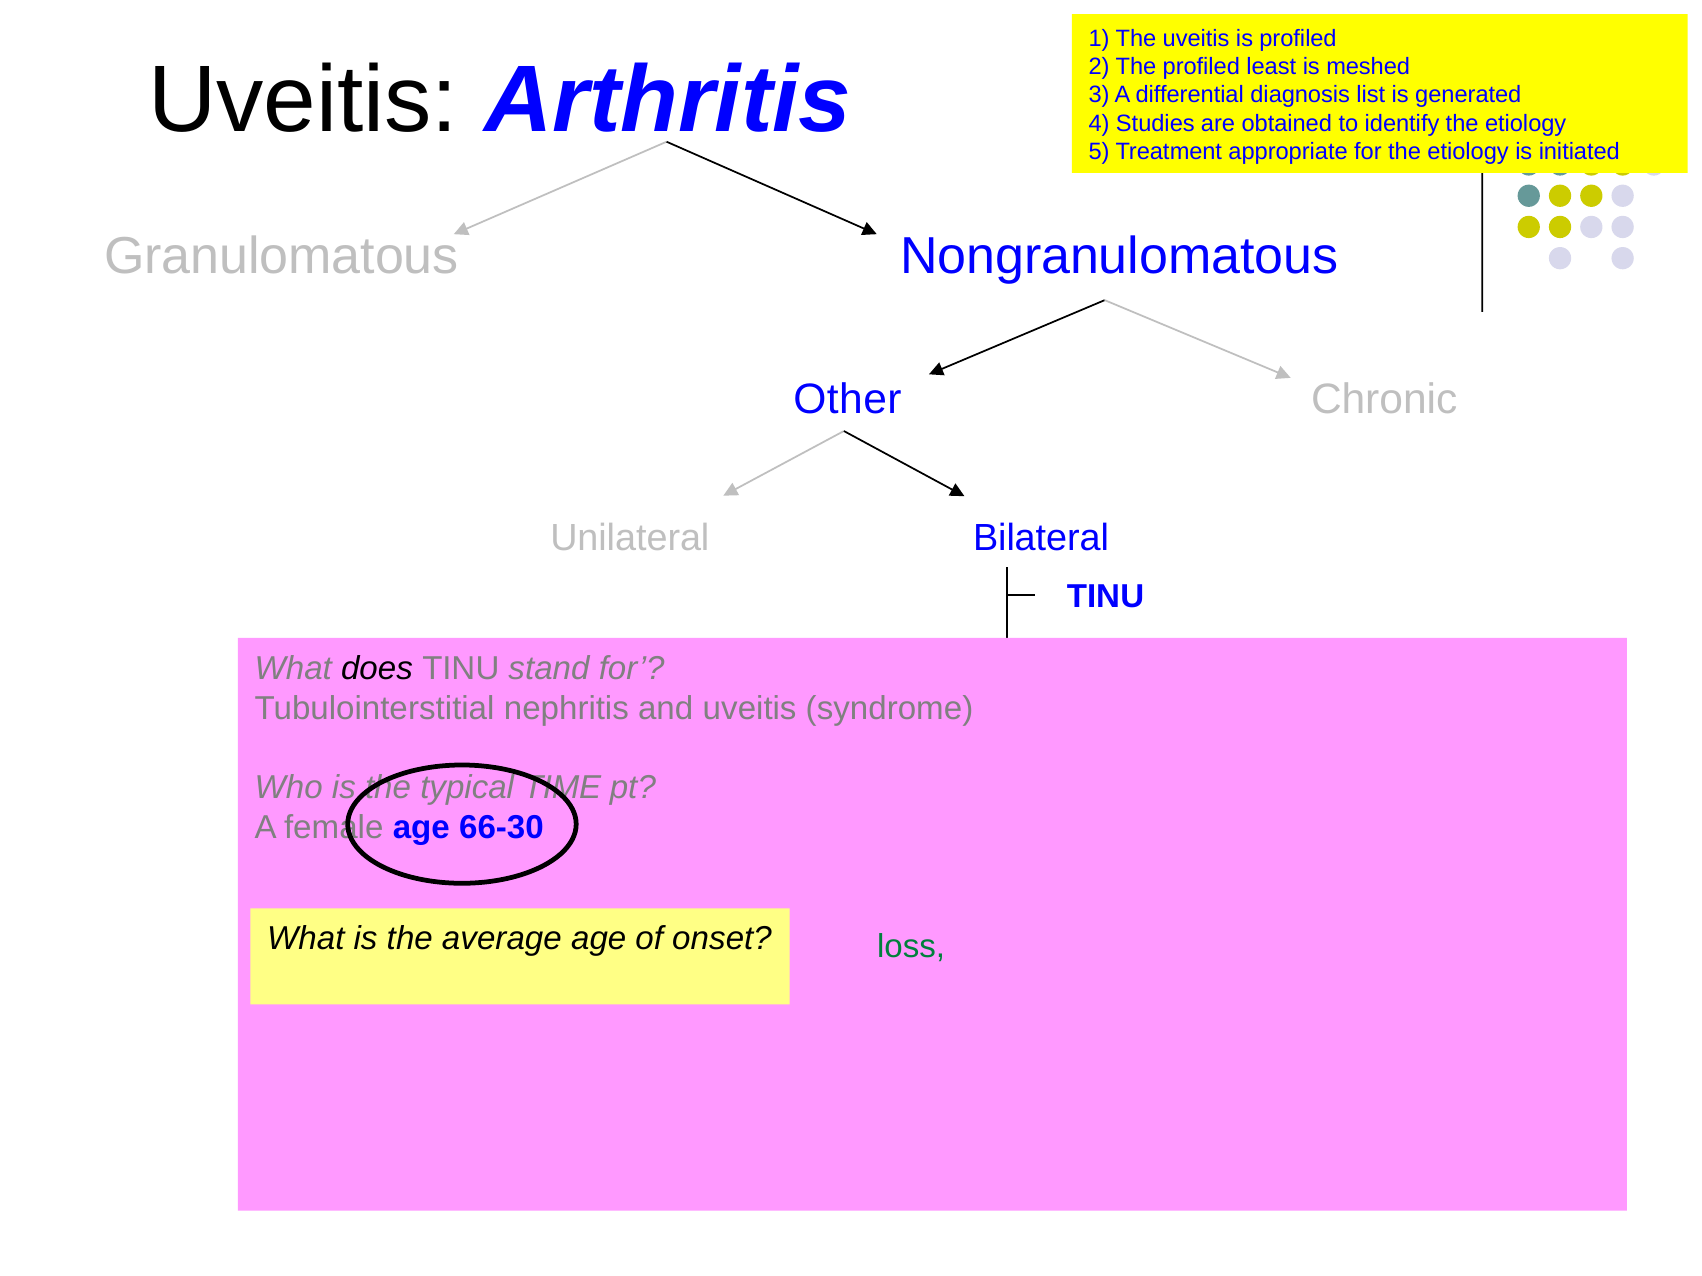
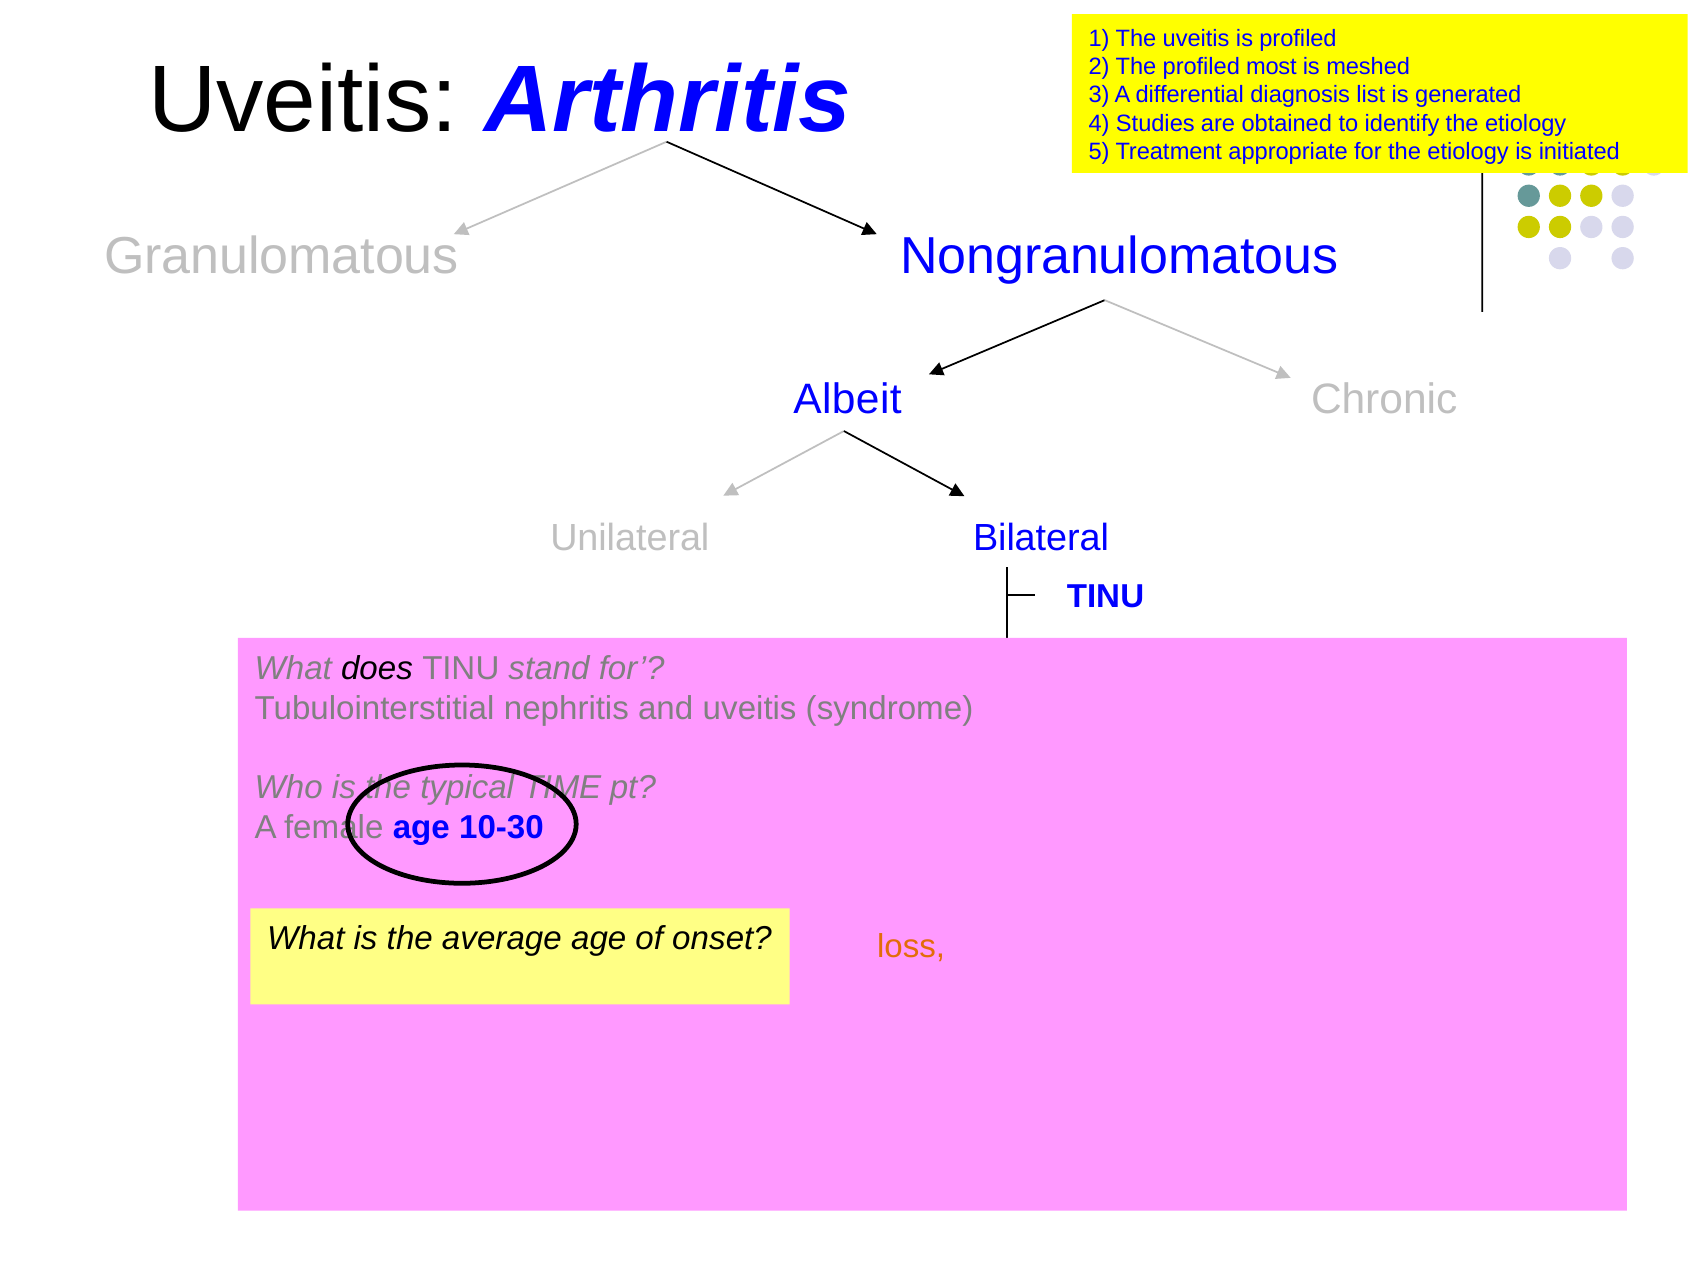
least: least -> most (1271, 67)
Other: Other -> Albeit (848, 399)
66-30: 66-30 -> 10-30 (501, 828)
loss colour: green -> orange (911, 947)
